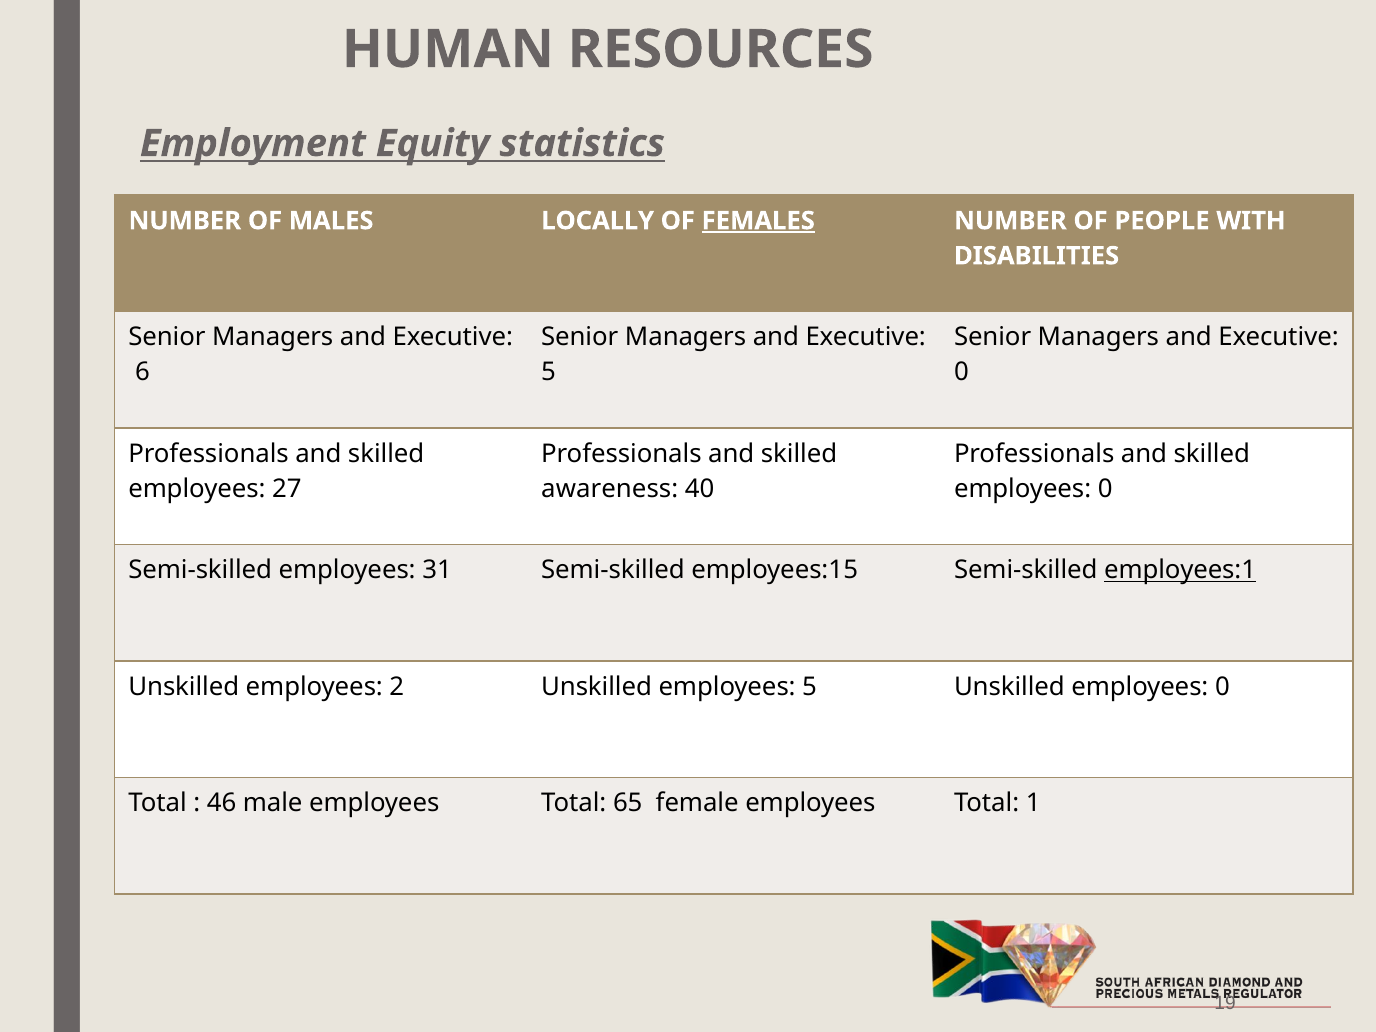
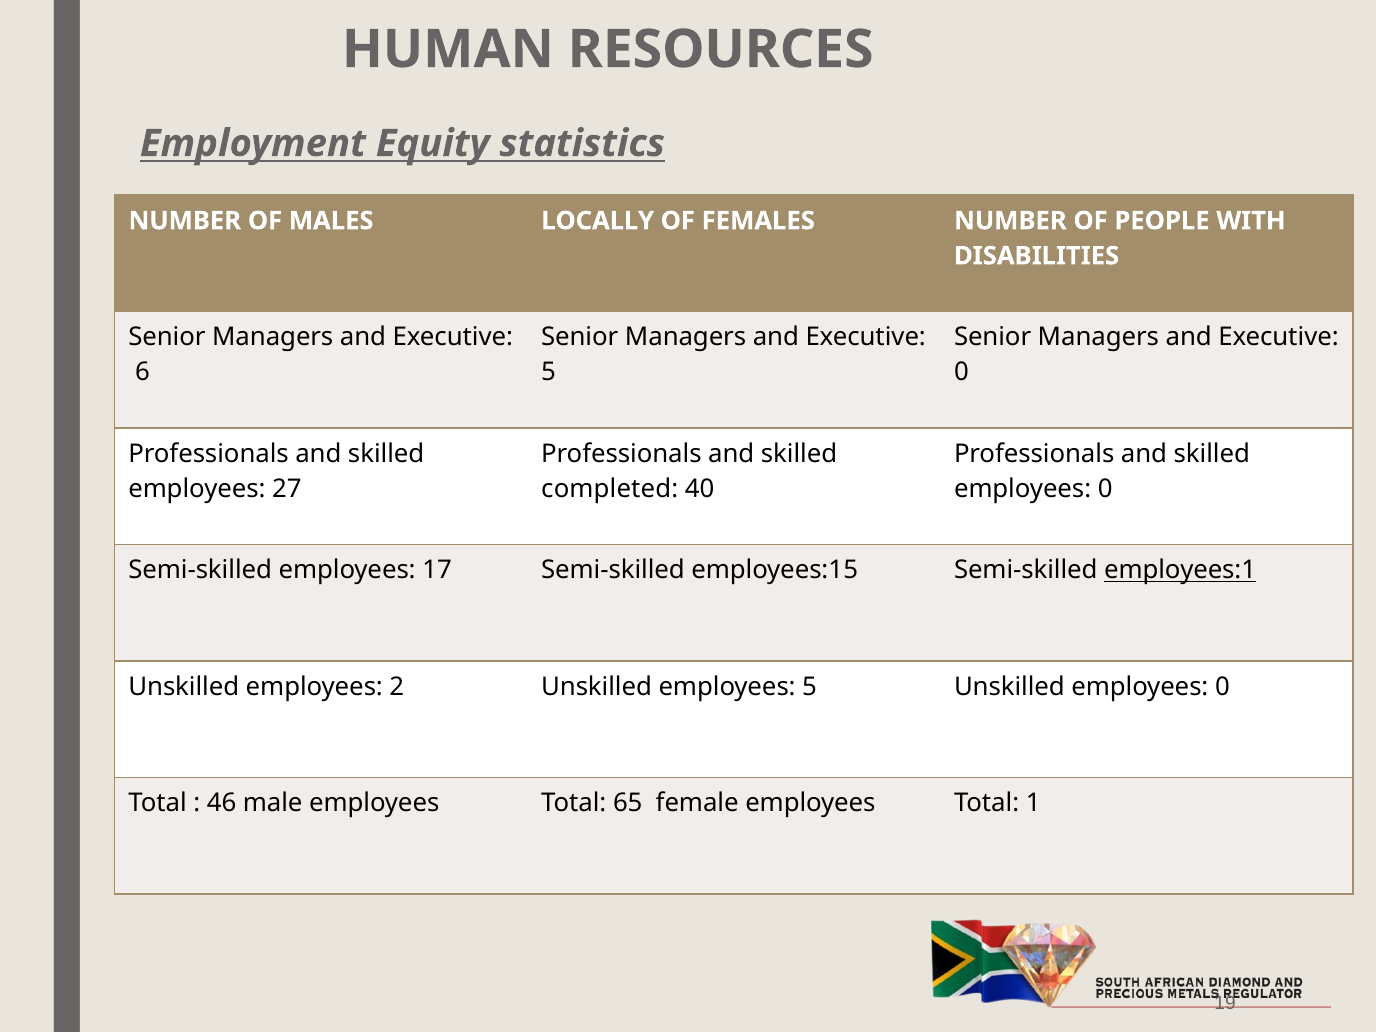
FEMALES underline: present -> none (758, 221)
awareness: awareness -> completed (610, 489)
31: 31 -> 17 (437, 570)
